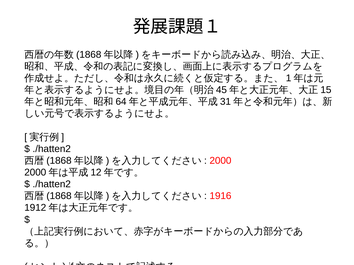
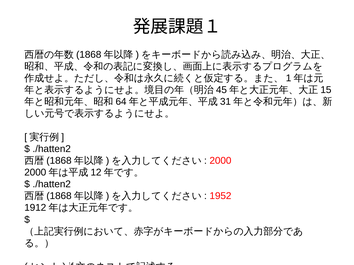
1916: 1916 -> 1952 (220, 196)
